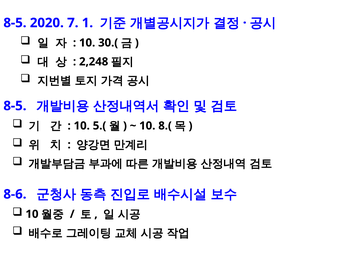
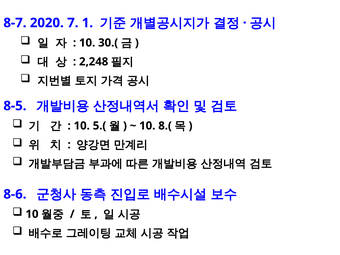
8-5: 8-5 -> 8-7 (15, 23)
